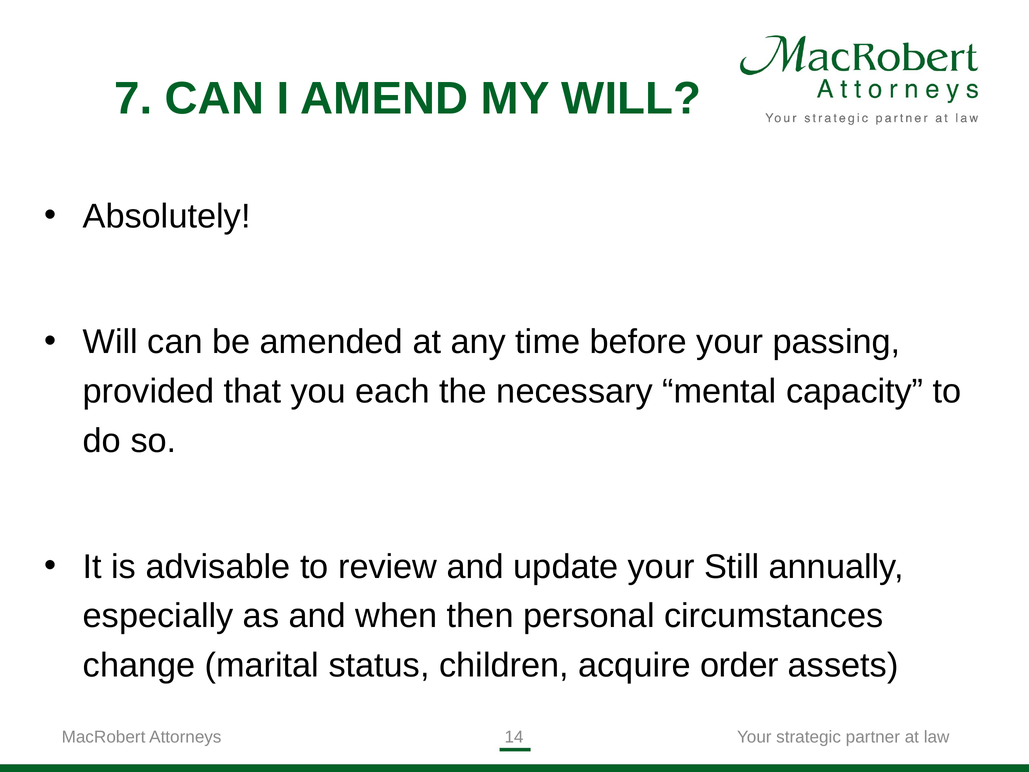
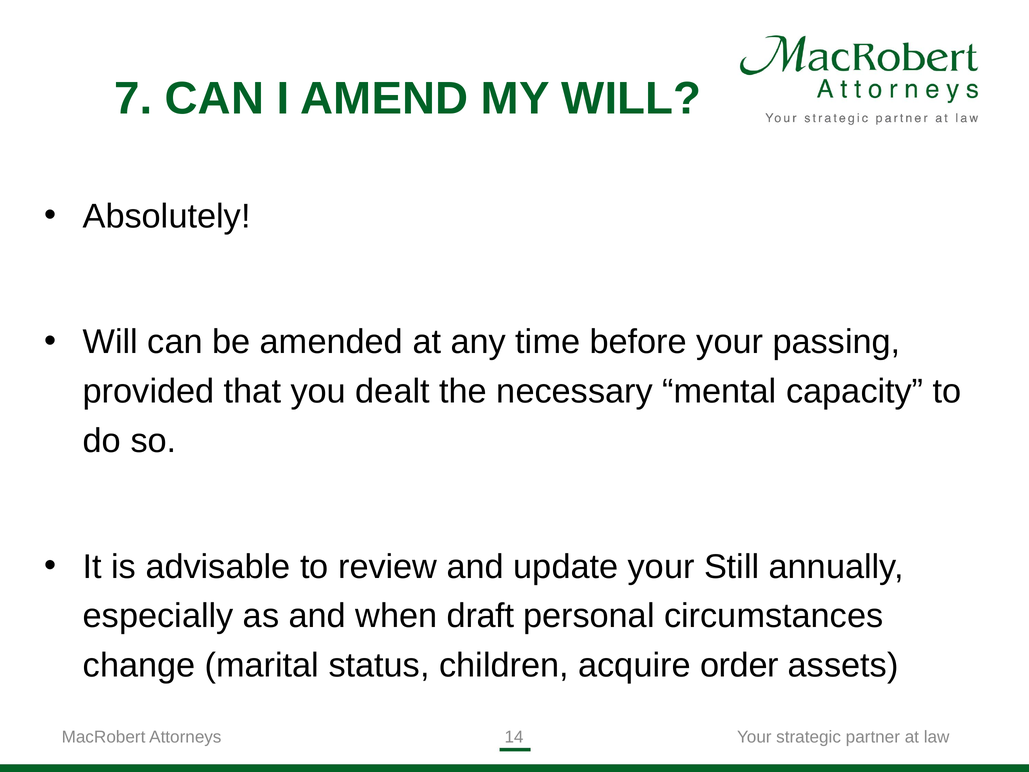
each: each -> dealt (393, 391)
then: then -> draft (480, 616)
